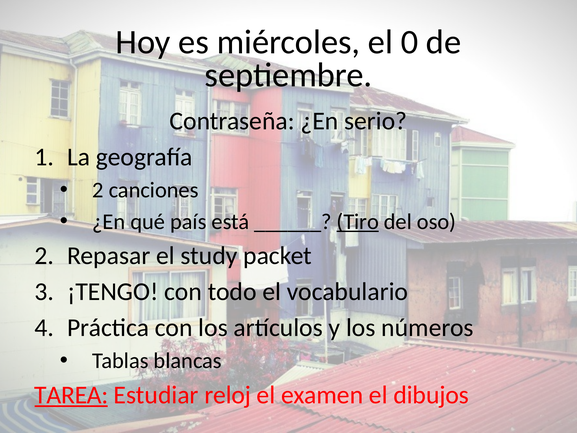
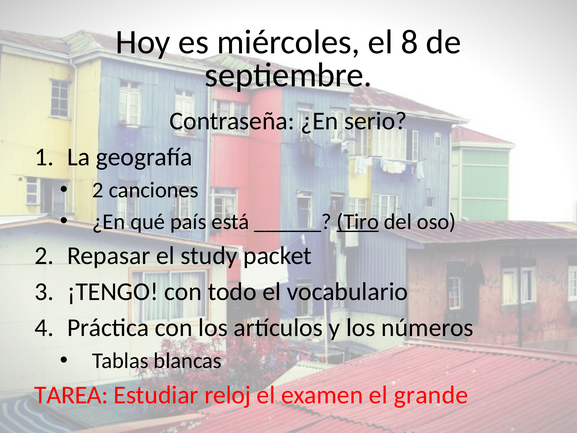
0: 0 -> 8 (409, 42)
TAREA underline: present -> none (71, 395)
dibujos: dibujos -> grande (431, 395)
